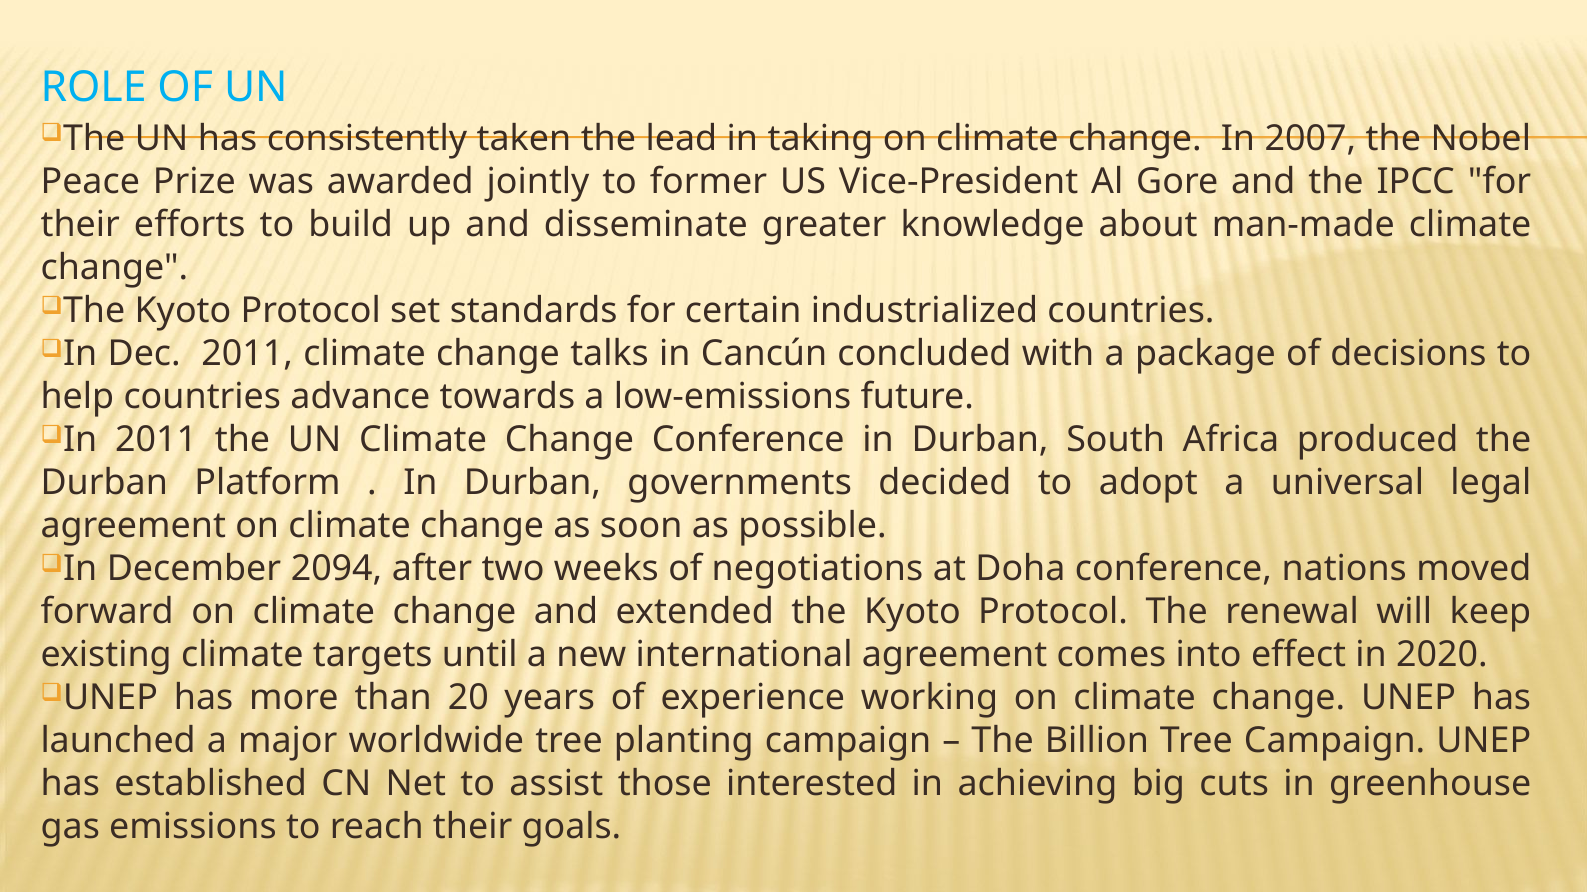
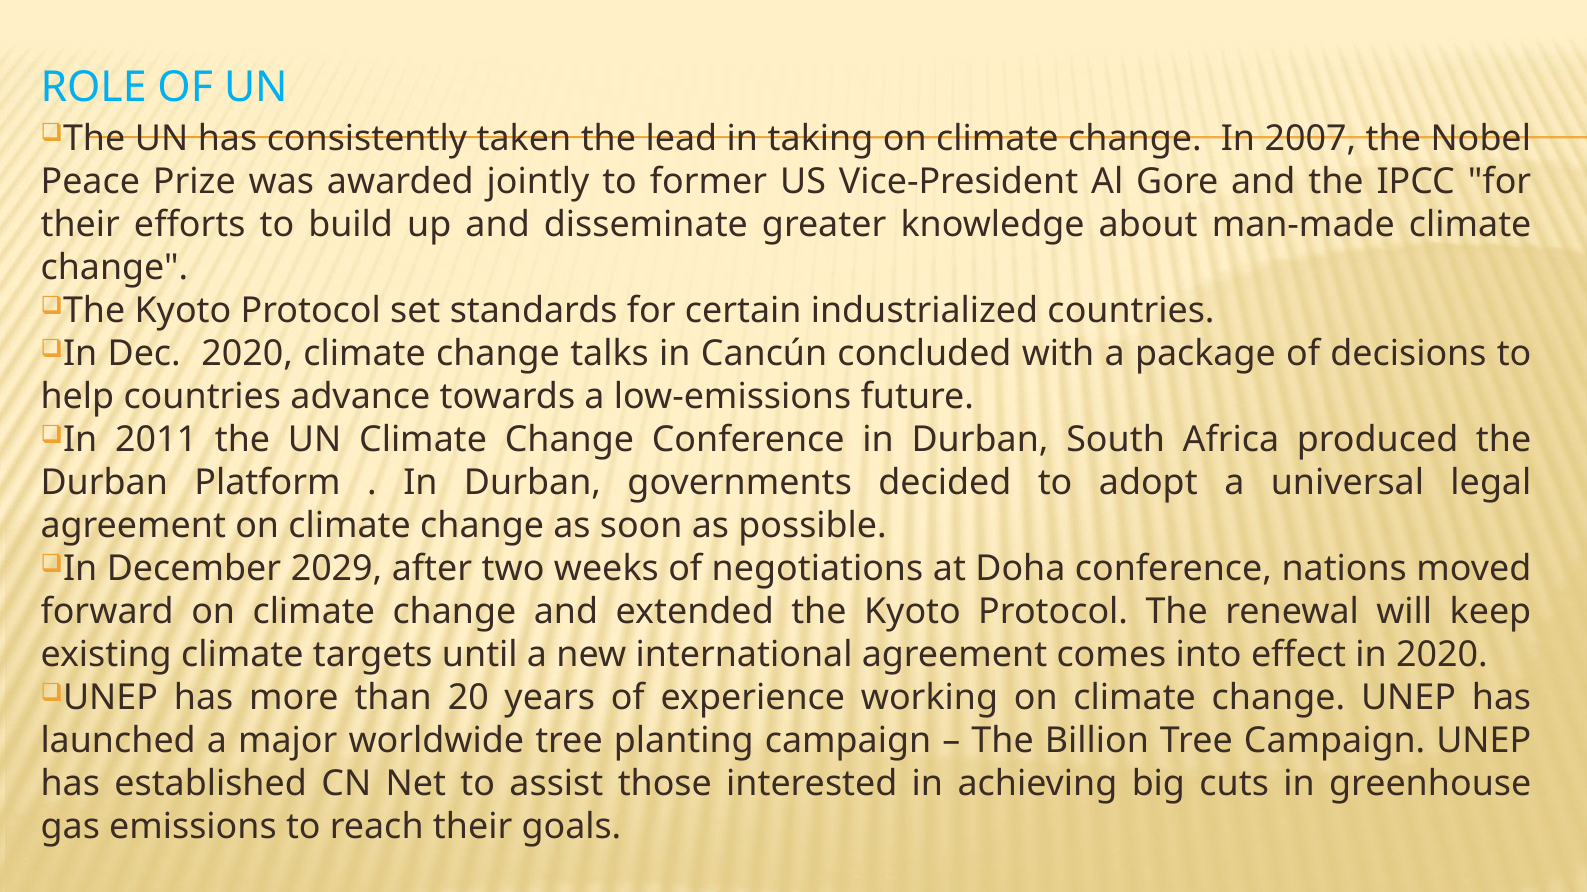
Dec 2011: 2011 -> 2020 (247, 354)
2094: 2094 -> 2029 (337, 569)
